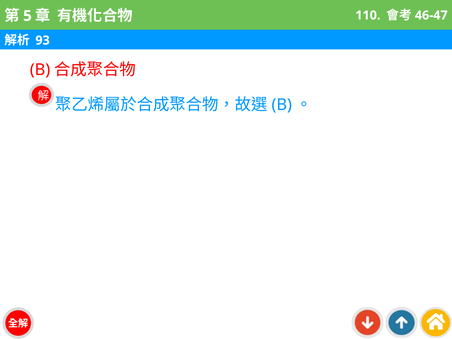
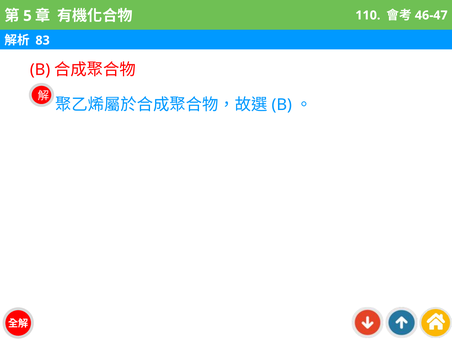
93: 93 -> 83 (43, 40)
